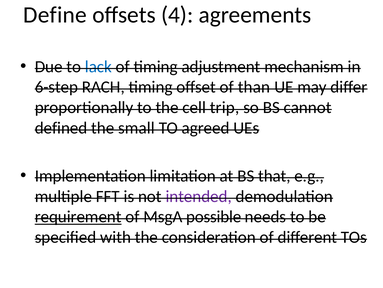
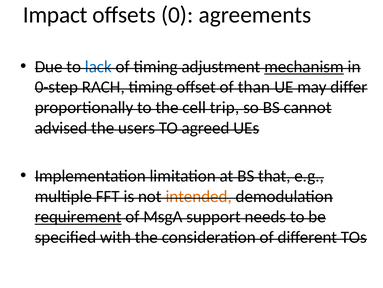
Define: Define -> Impact (55, 15)
4: 4 -> 0 (177, 15)
mechanism underline: none -> present (304, 66)
6-step: 6-step -> 0-step (56, 87)
defined: defined -> advised (61, 128)
small: small -> users (136, 128)
intended colour: purple -> orange (199, 196)
possible: possible -> support (214, 216)
